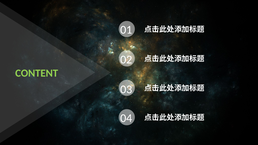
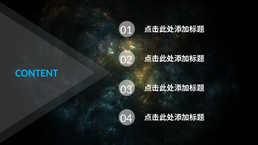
CONTENT colour: light green -> light blue (37, 73)
